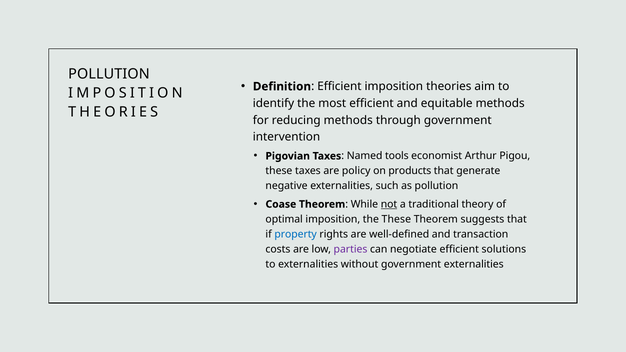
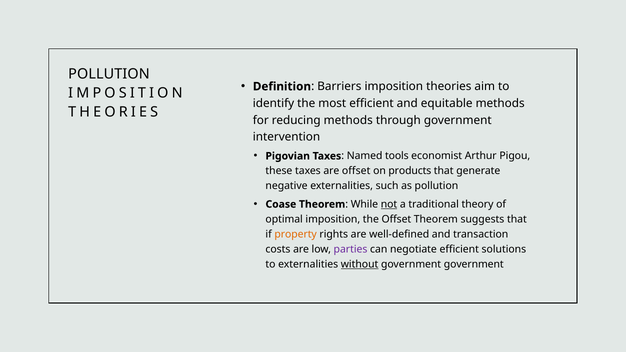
Efficient: Efficient -> Barriers (339, 86)
are policy: policy -> offset (356, 171)
the These: These -> Offset (396, 219)
property colour: blue -> orange (296, 234)
without underline: none -> present (360, 264)
government externalities: externalities -> government (474, 264)
